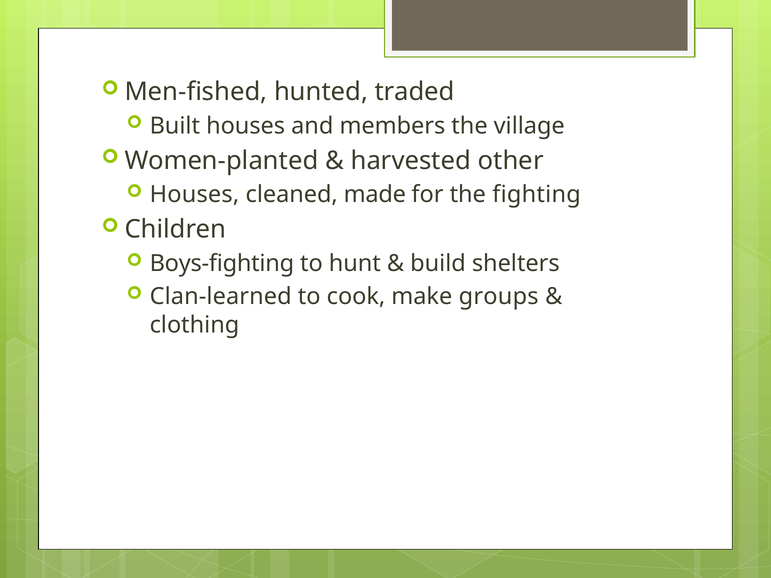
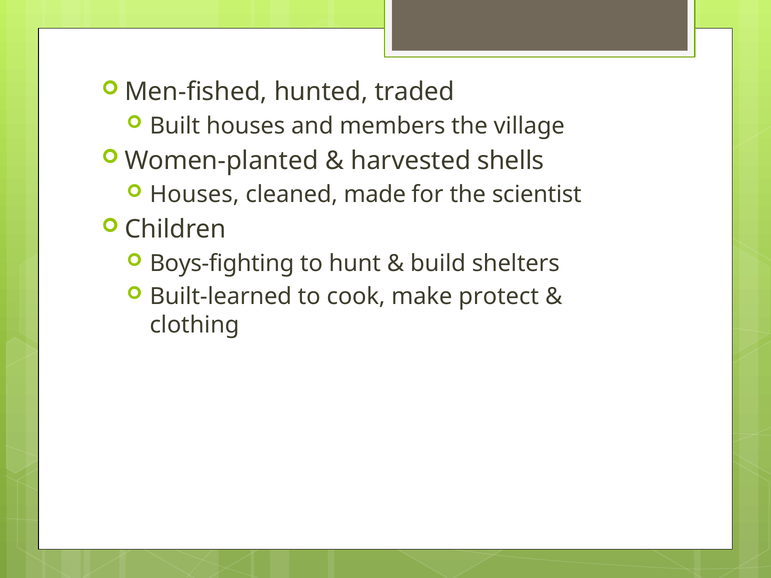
other: other -> shells (511, 161)
fighting: fighting -> scientist (537, 195)
Clan-learned: Clan-learned -> Built-learned (221, 297)
groups: groups -> protect (499, 297)
